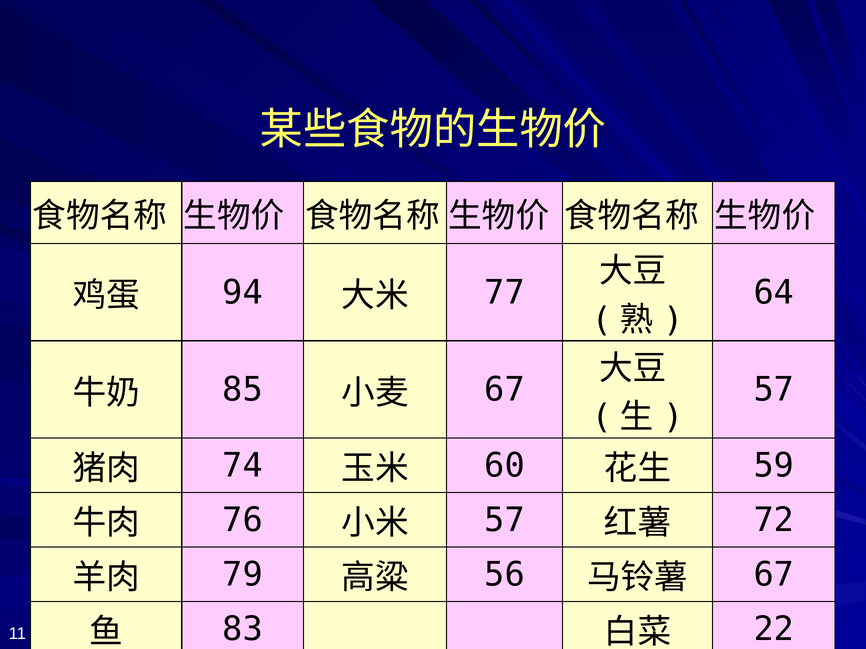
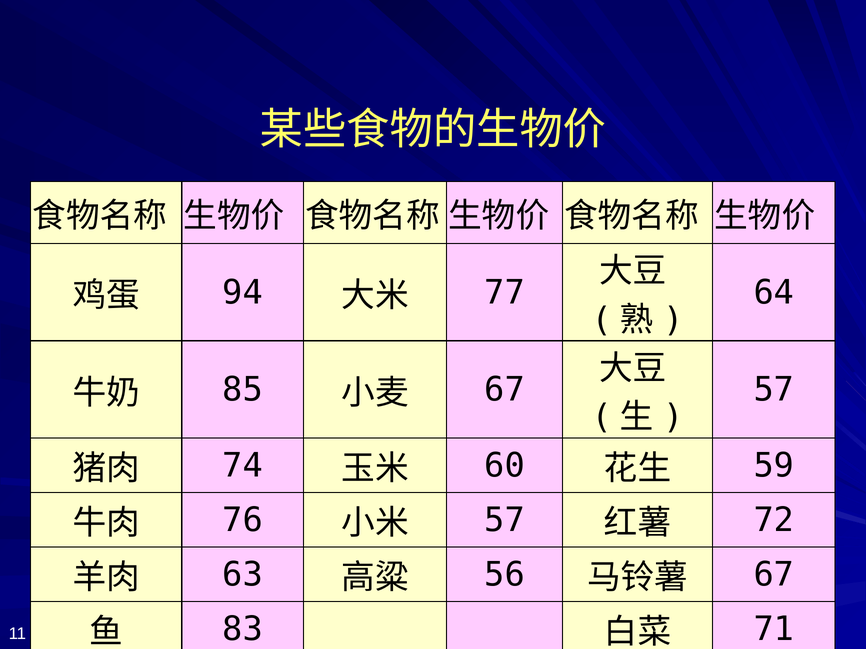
79: 79 -> 63 (243, 575)
22: 22 -> 71 (774, 630)
